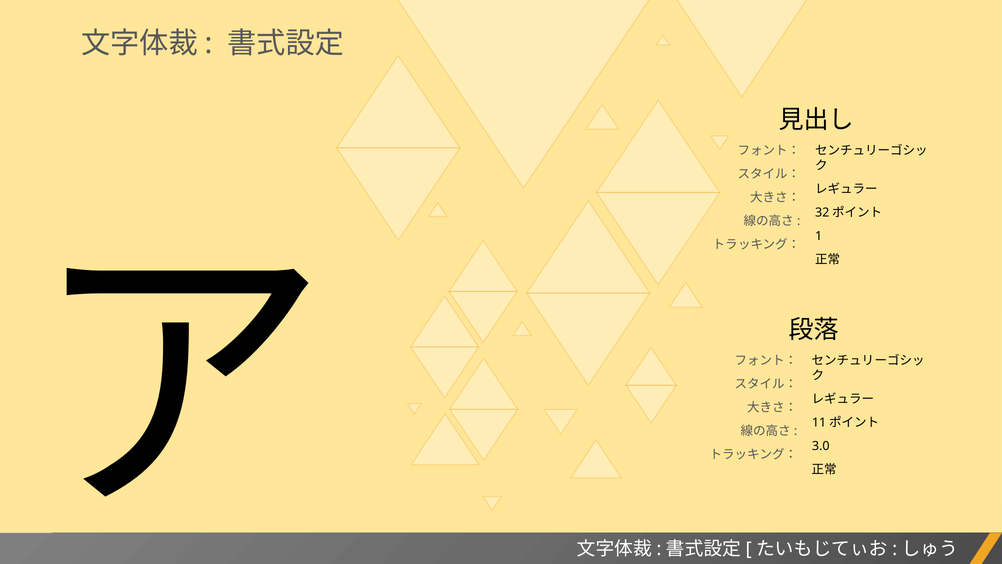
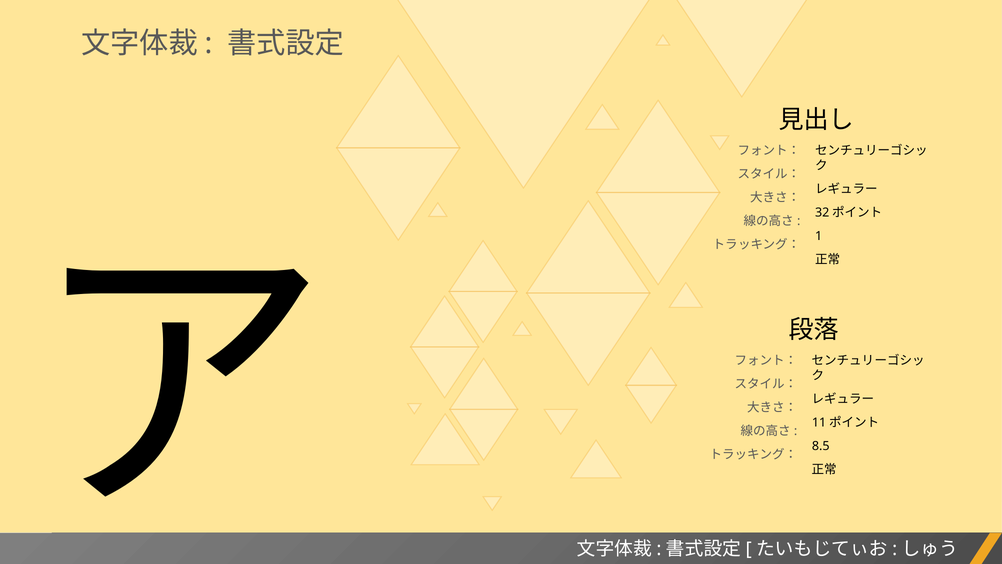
3.0: 3.0 -> 8.5 (821, 446)
